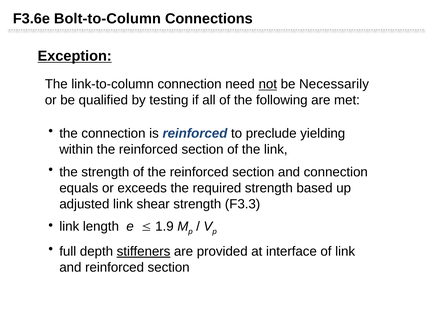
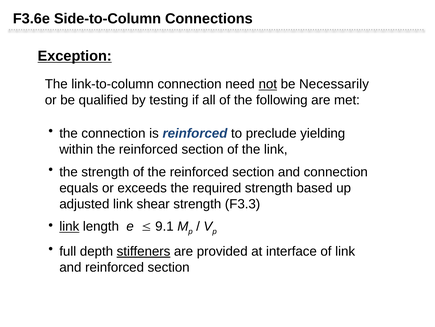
Bolt-to-Column: Bolt-to-Column -> Side-to-Column (107, 19)
link underline: none -> present (69, 226)
1.9: 1.9 -> 9.1 (164, 226)
